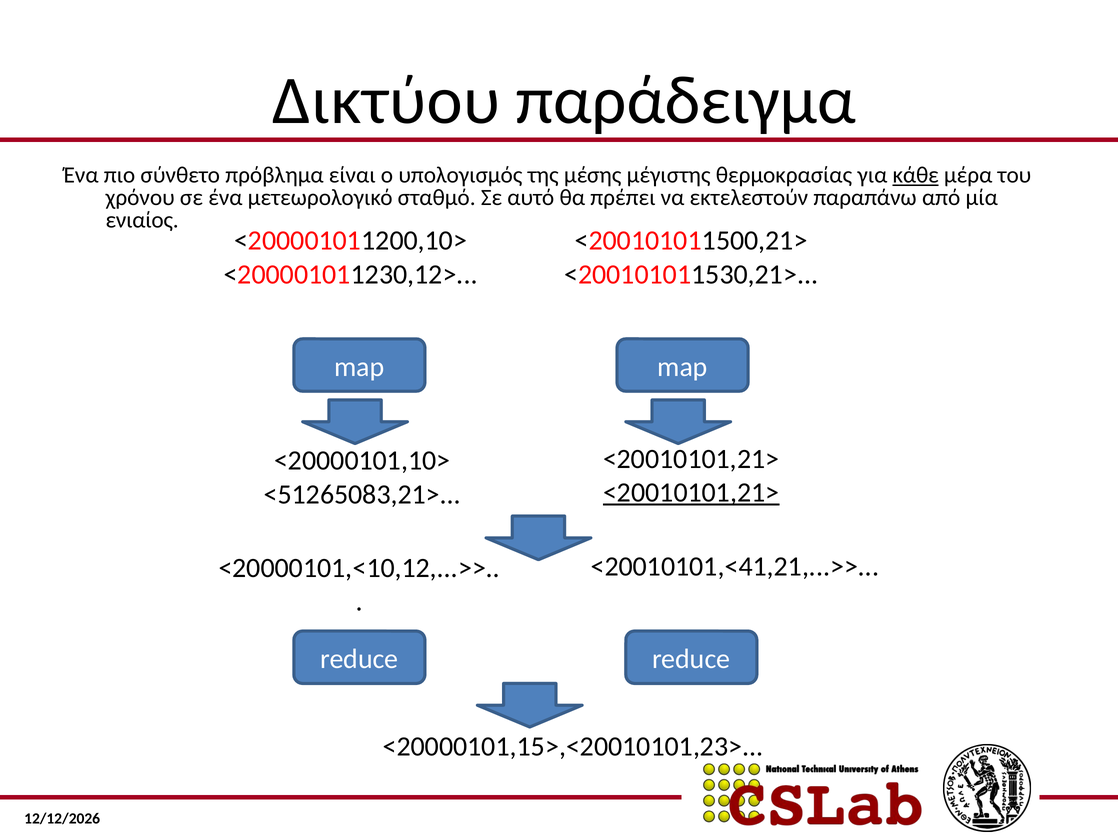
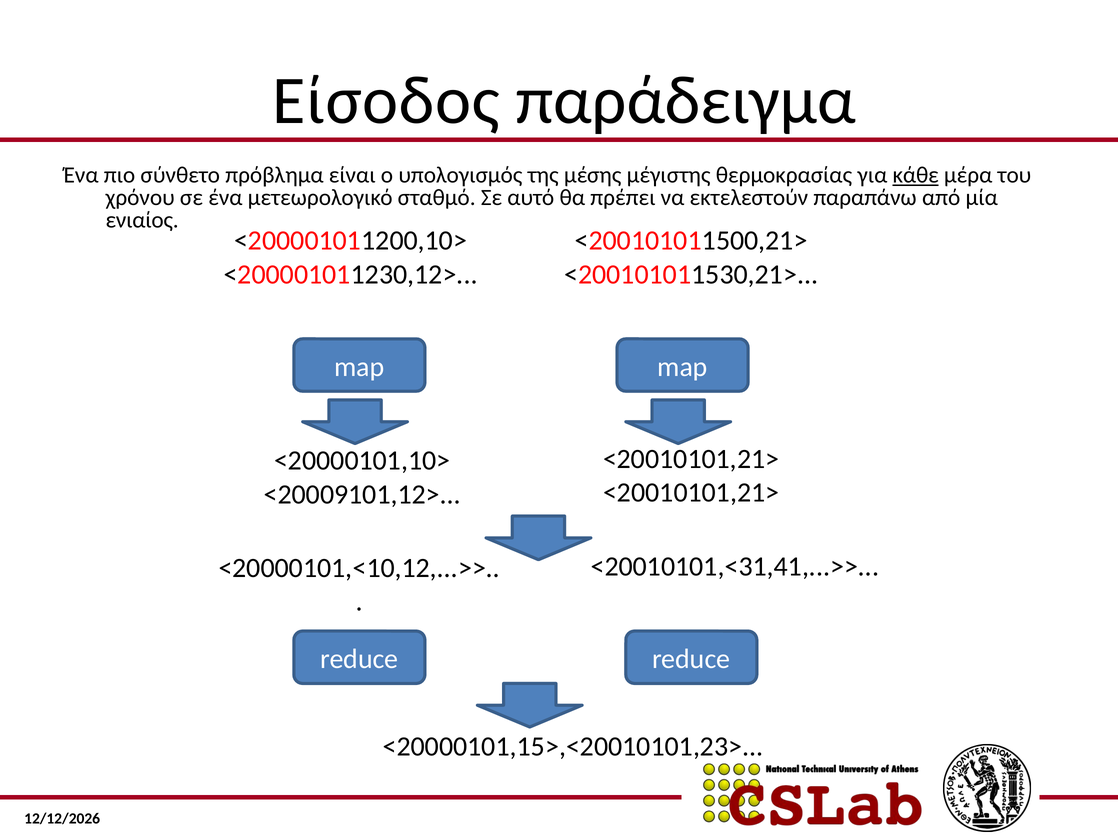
Δικτύου: Δικτύου -> Είσοδος (386, 101)
<20010101,21> underline: present -> none (691, 493)
<51265083,21>: <51265083,21> -> <20009101,12> (362, 495)
<20010101,<41,21,...>>: <20010101,<41,21,...>> -> <20010101,<31,41,...>> (735, 567)
